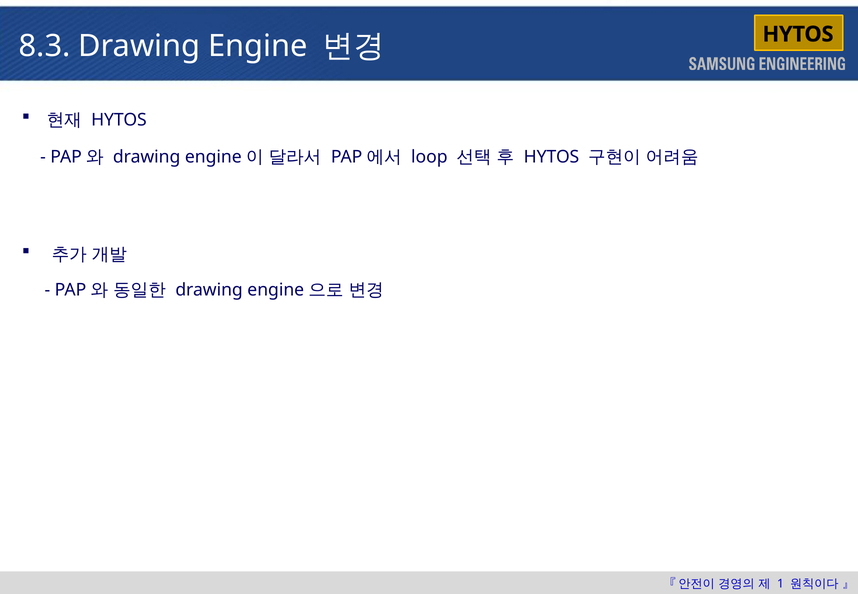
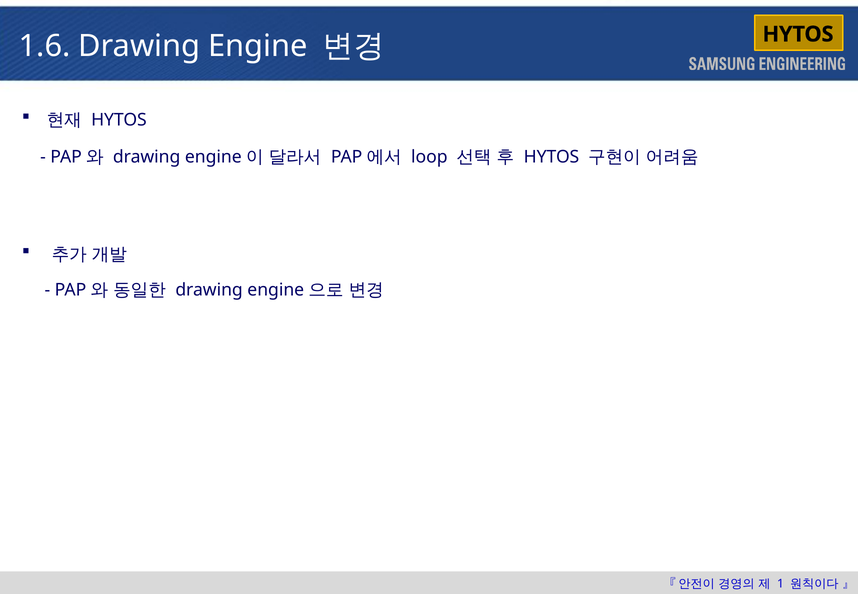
8.3: 8.3 -> 1.6 (45, 46)
